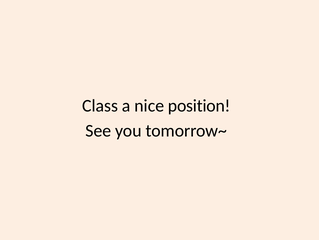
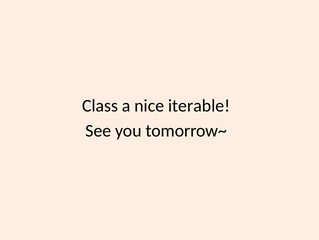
position: position -> iterable (199, 105)
